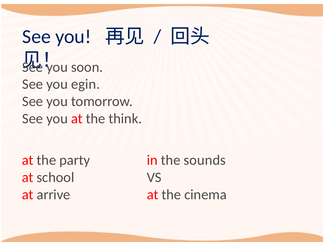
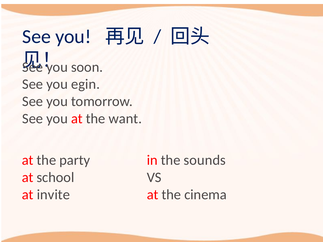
think: think -> want (125, 119)
arrive: arrive -> invite (53, 195)
